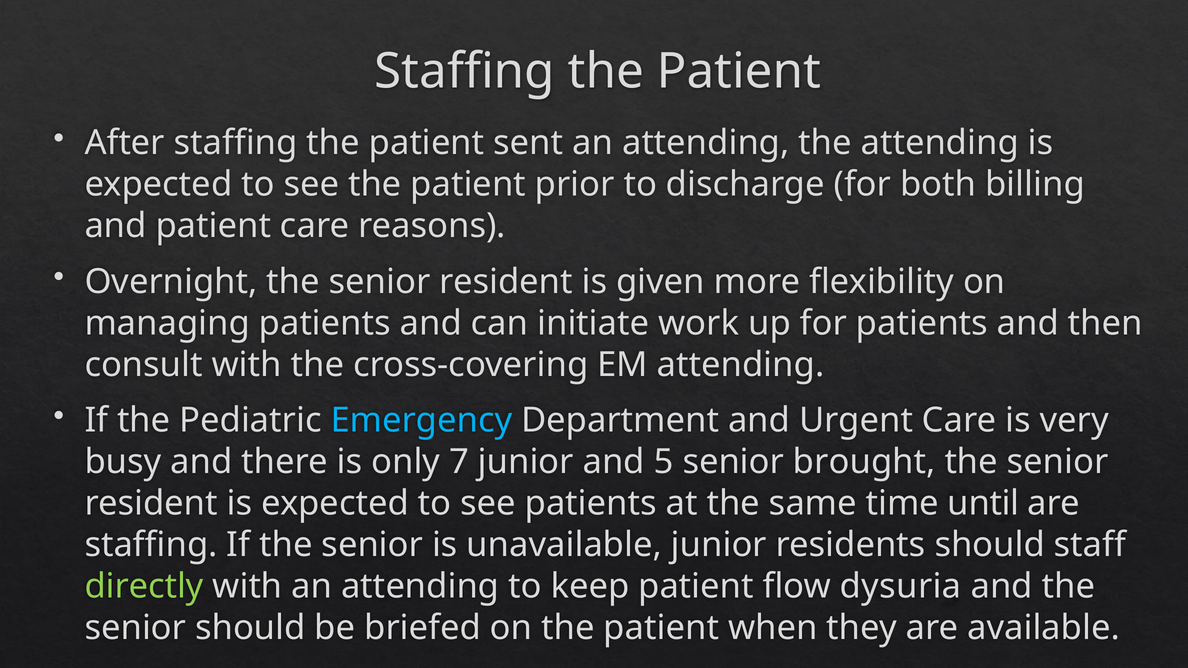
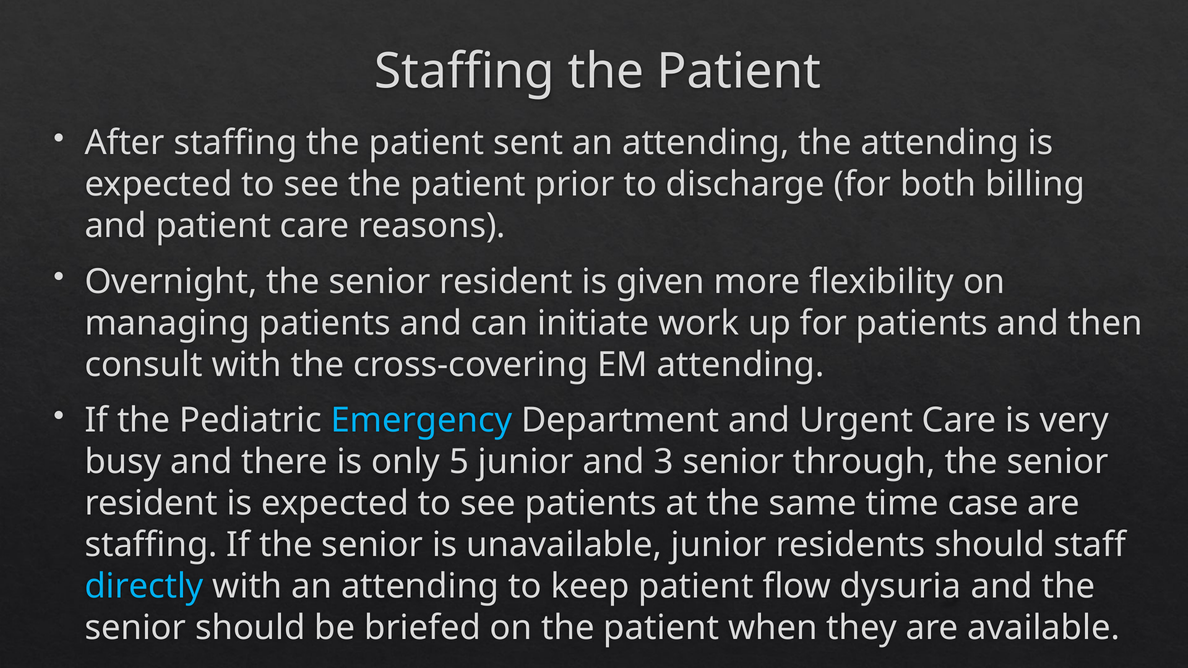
7: 7 -> 5 (459, 462)
5: 5 -> 3 (664, 462)
brought: brought -> through (864, 462)
until: until -> case (983, 504)
directly colour: light green -> light blue (144, 587)
